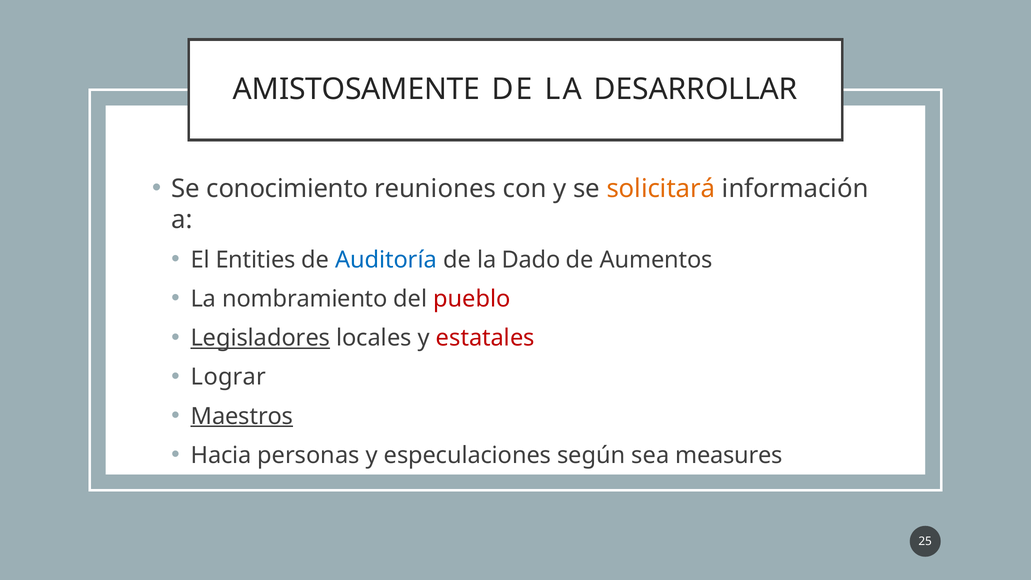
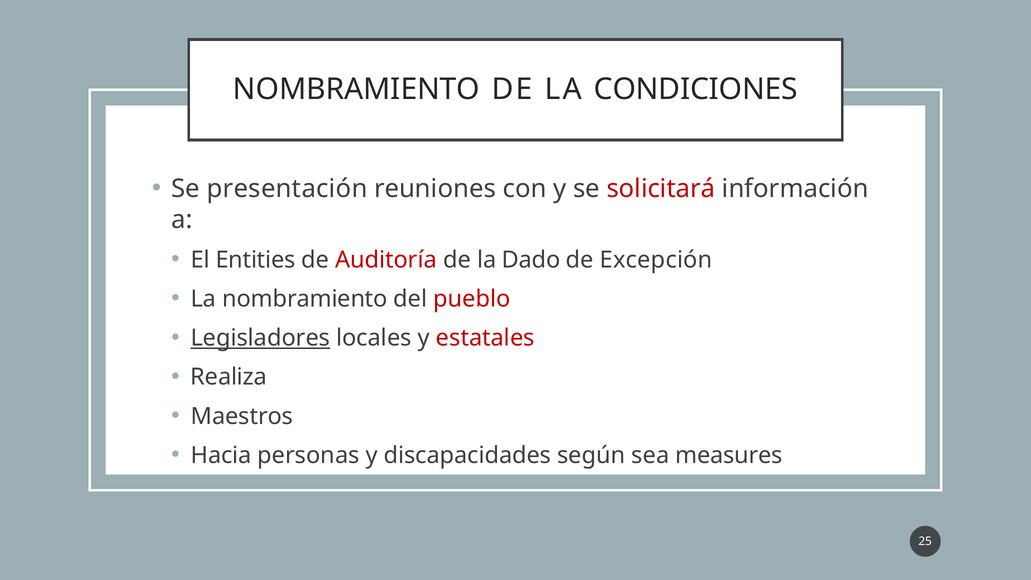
AMISTOSAMENTE: AMISTOSAMENTE -> NOMBRAMIENTO (356, 90)
DESARROLLAR: DESARROLLAR -> CONDICIONES (696, 90)
conocimiento: conocimiento -> presentación (287, 189)
solicitará colour: orange -> red (661, 189)
Auditoría colour: blue -> red (386, 260)
Aumentos: Aumentos -> Excepción (656, 260)
Lograr: Lograr -> Realiza (229, 377)
Maestros underline: present -> none (242, 416)
especulaciones: especulaciones -> discapacidades (467, 455)
